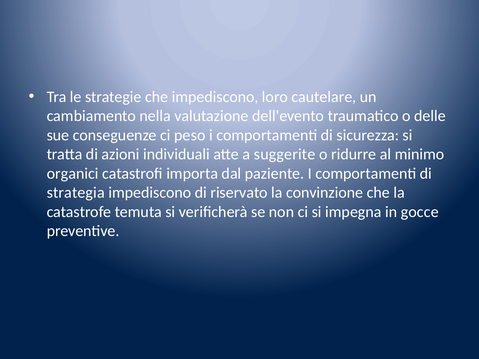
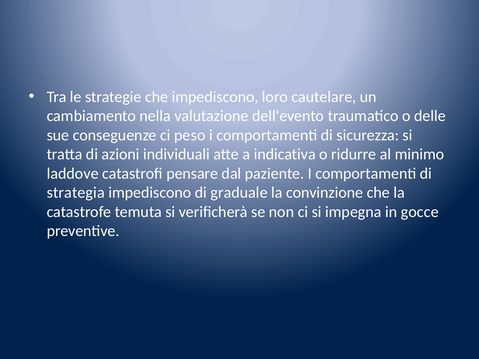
suggerite: suggerite -> indicativa (285, 154)
organici: organici -> laddove (73, 174)
importa: importa -> pensare (192, 174)
riservato: riservato -> graduale (239, 193)
